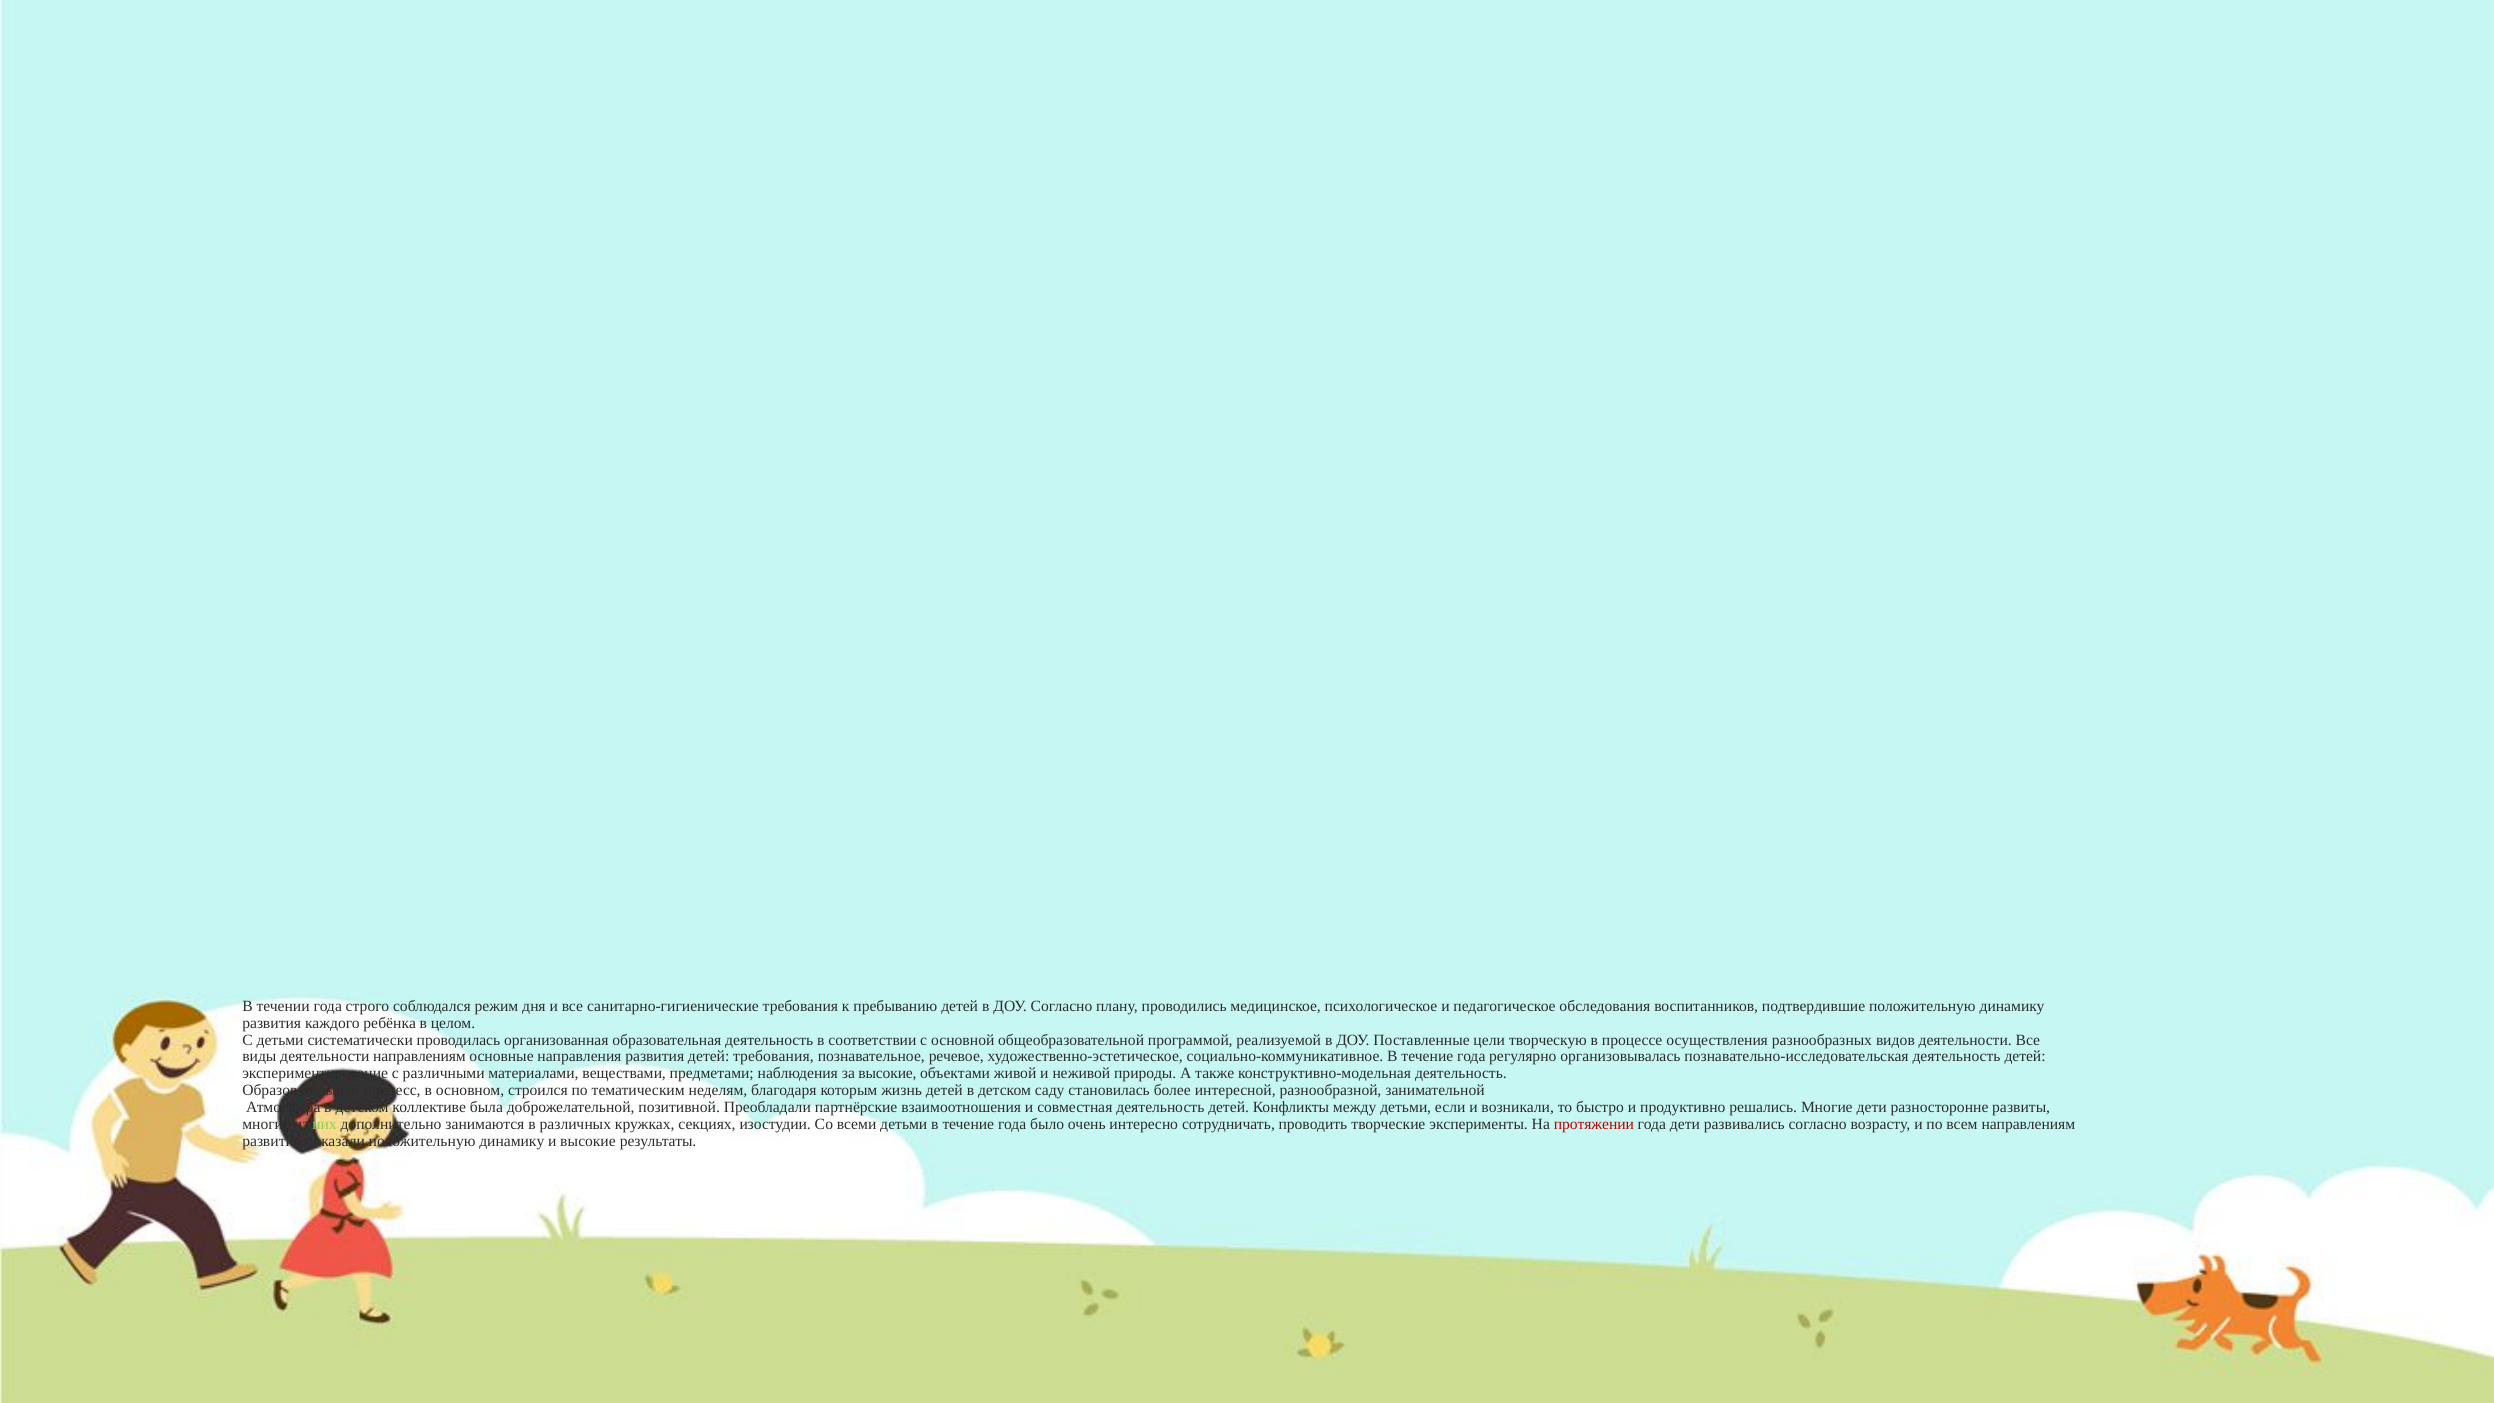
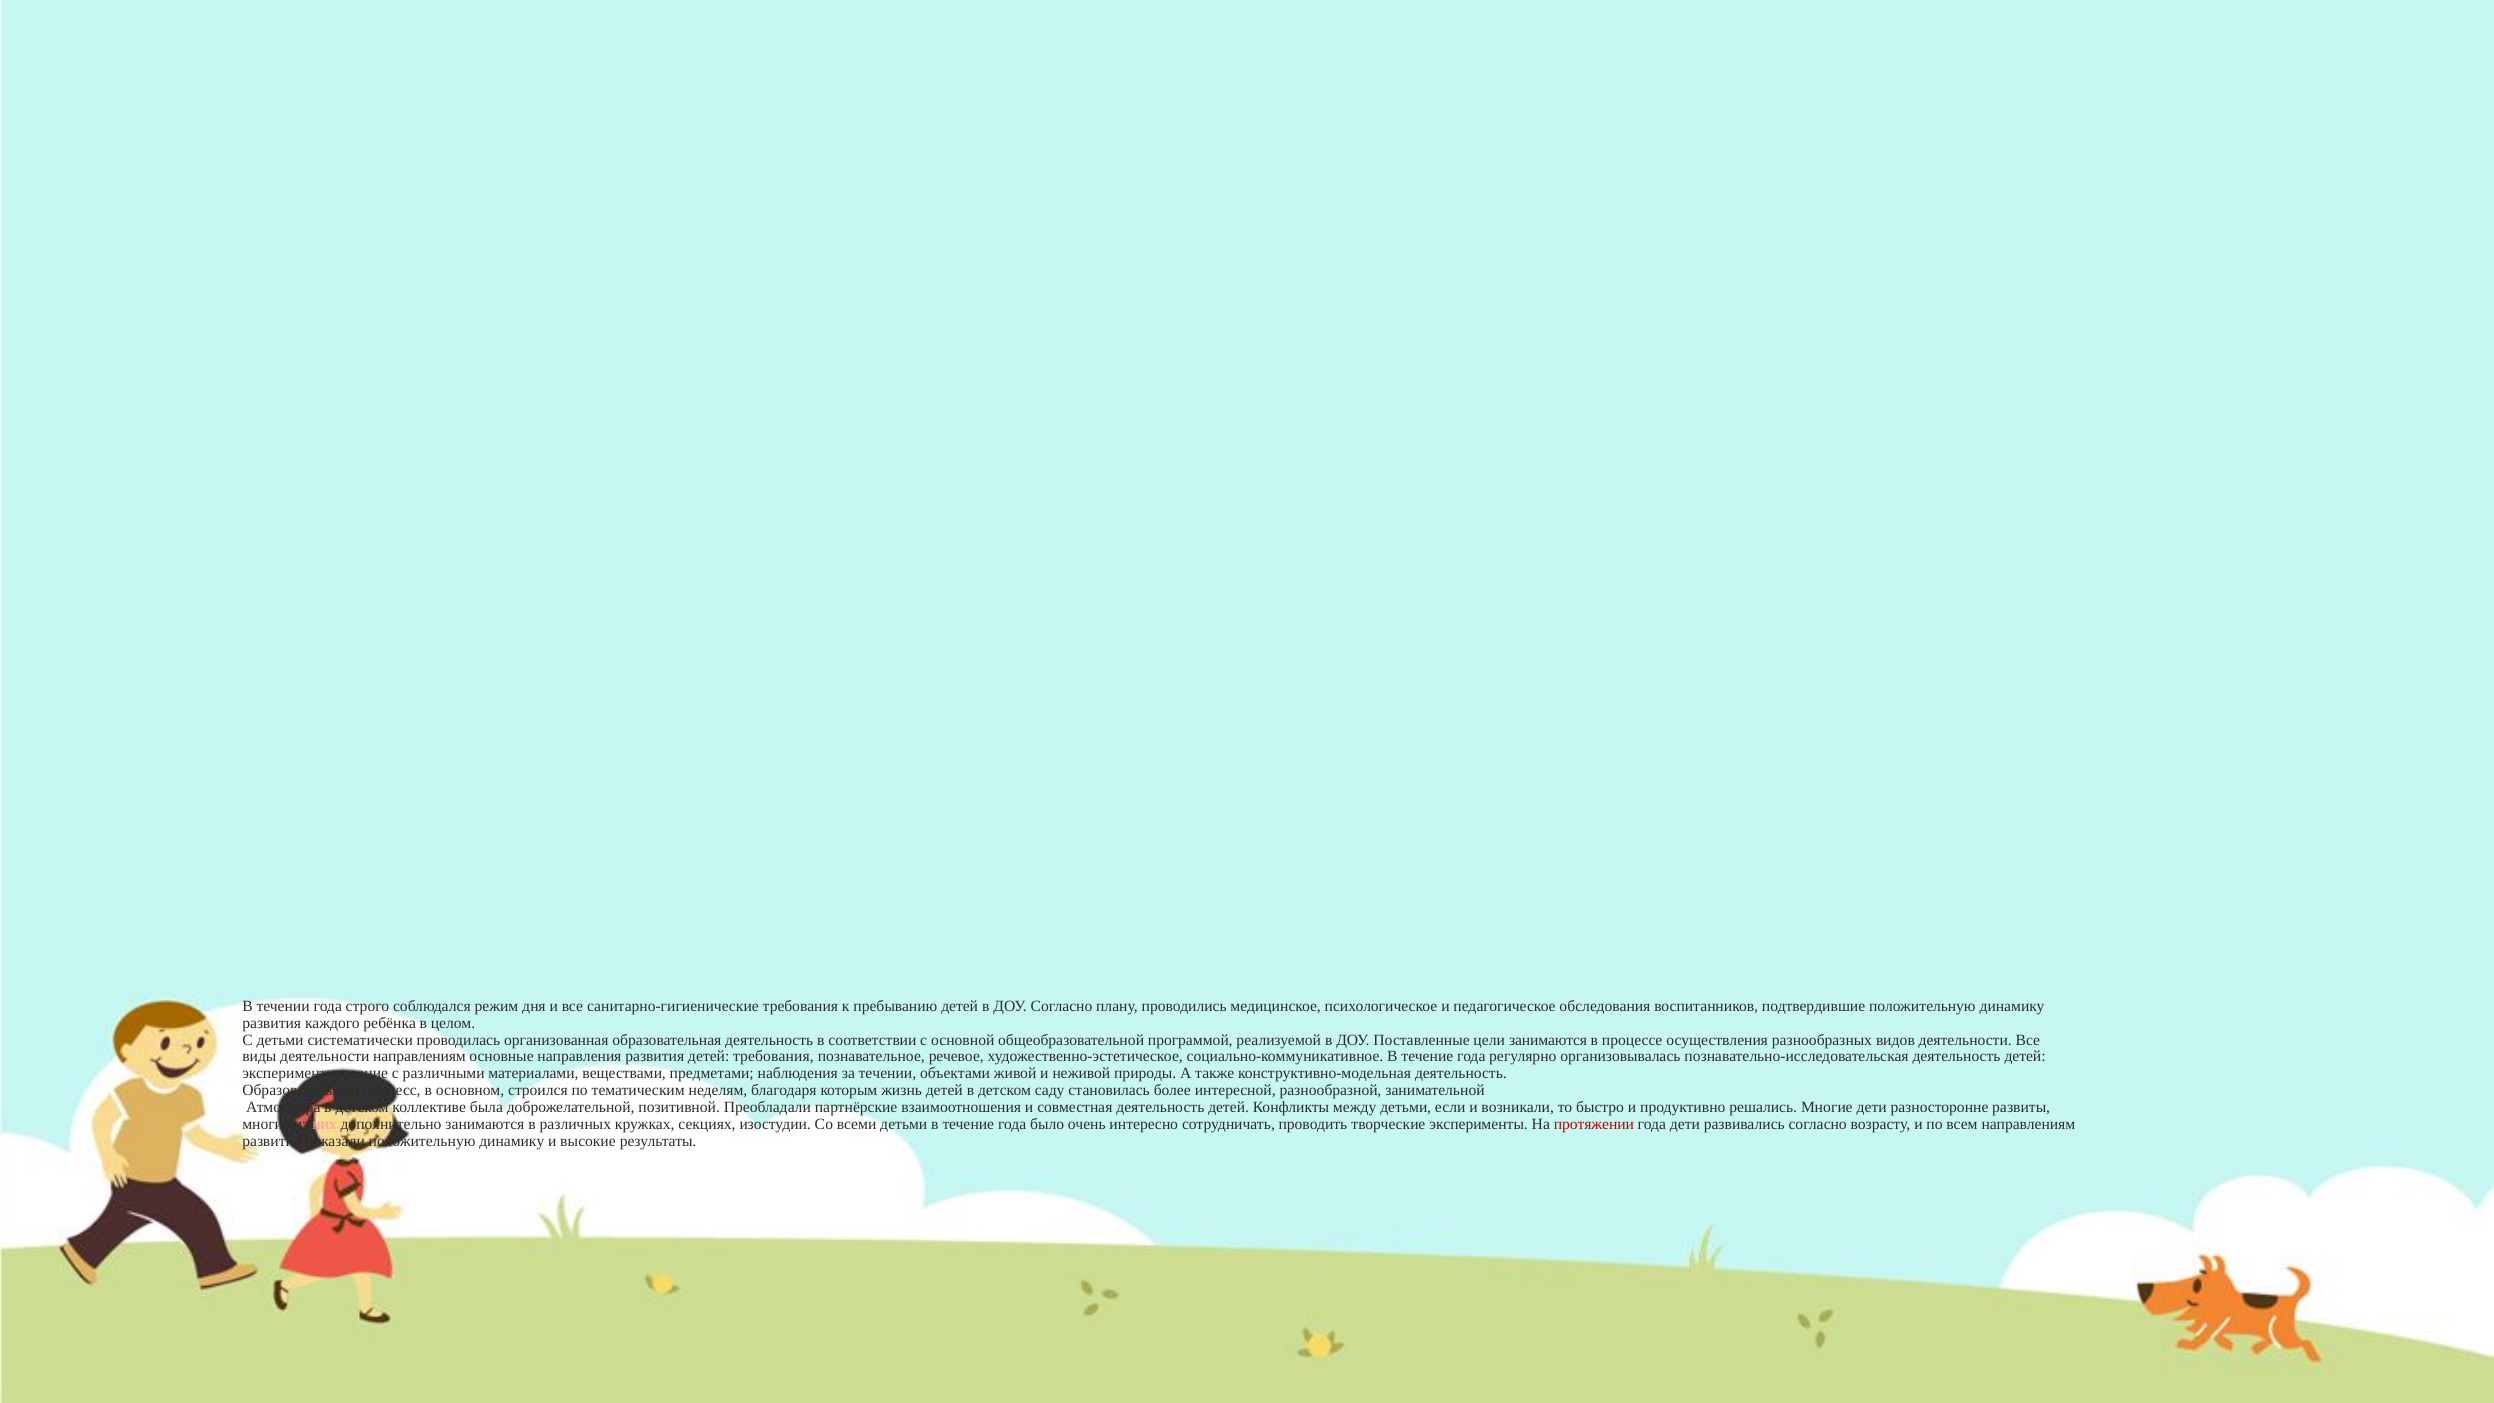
цели творческую: творческую -> занимаются (1548, 1040)
за высокие: высокие -> течении (887, 1074)
них colour: light green -> pink (324, 1124)
